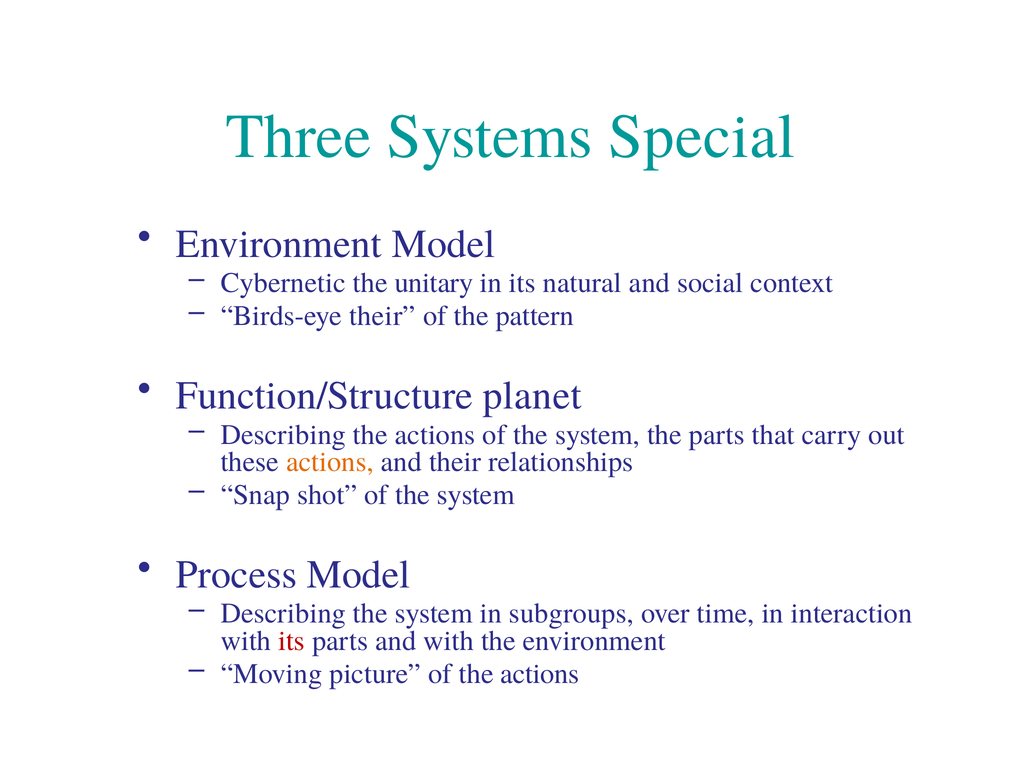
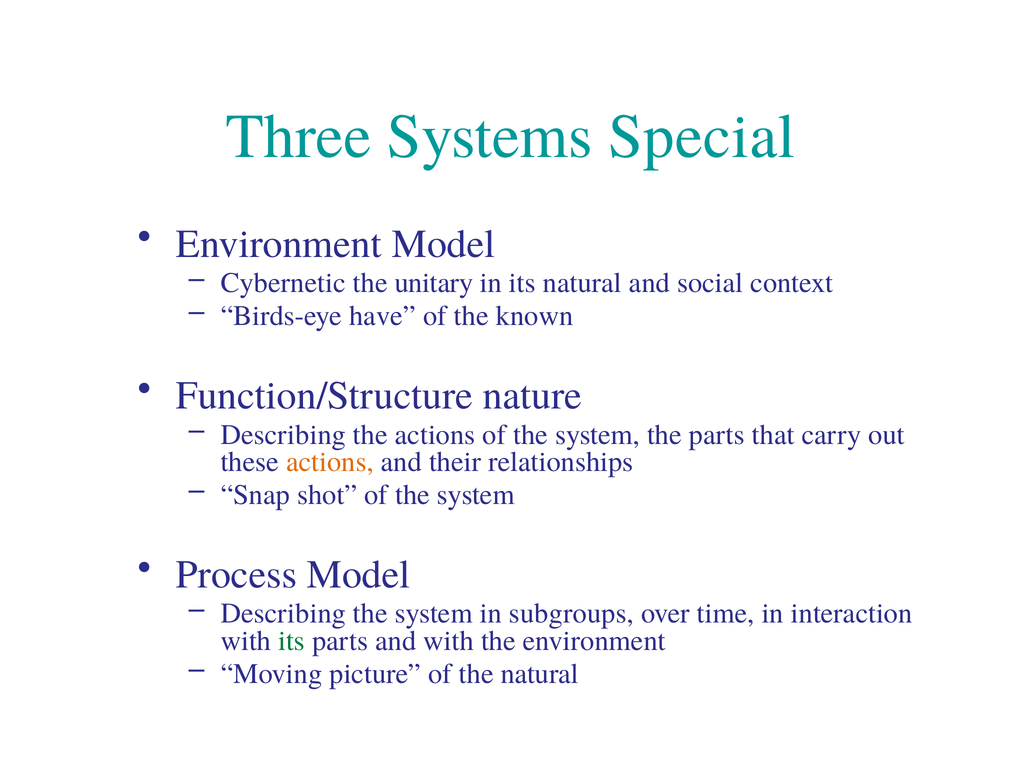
Birds-eye their: their -> have (382, 316)
pattern: pattern -> known (535, 316)
planet: planet -> nature (532, 395)
its colour: red -> green (292, 640)
of the actions: actions -> natural (540, 673)
